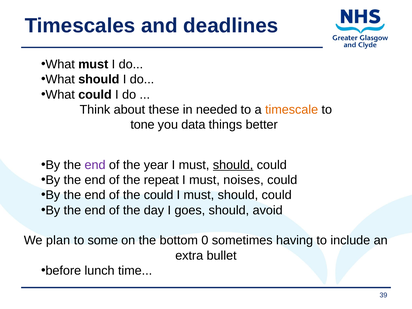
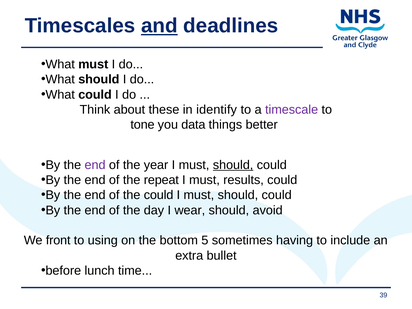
and underline: none -> present (159, 26)
needed: needed -> identify (217, 110)
timescale colour: orange -> purple (292, 110)
noises: noises -> results (244, 180)
goes: goes -> wear (190, 210)
plan: plan -> front (58, 240)
some: some -> using (103, 240)
0: 0 -> 5 (205, 240)
